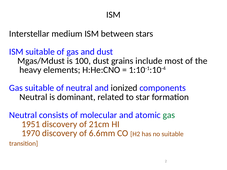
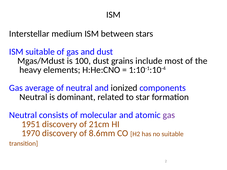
Gas suitable: suitable -> average (40, 88)
gas colour: green -> purple (169, 115)
6.6mm: 6.6mm -> 8.6mm (102, 133)
